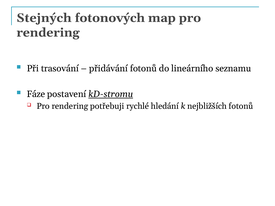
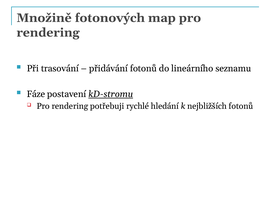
Stejných: Stejných -> Množině (44, 18)
